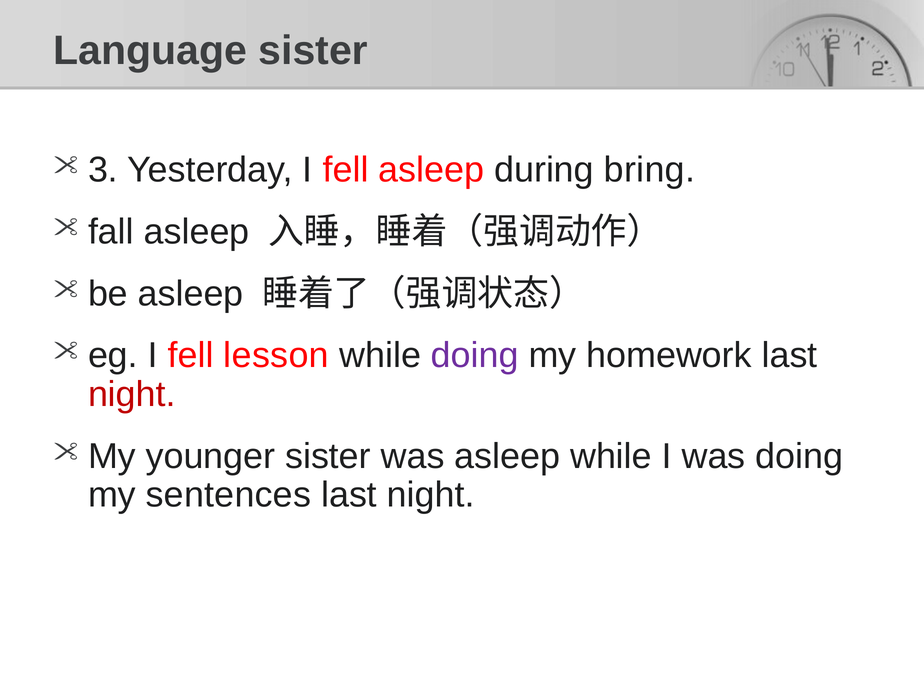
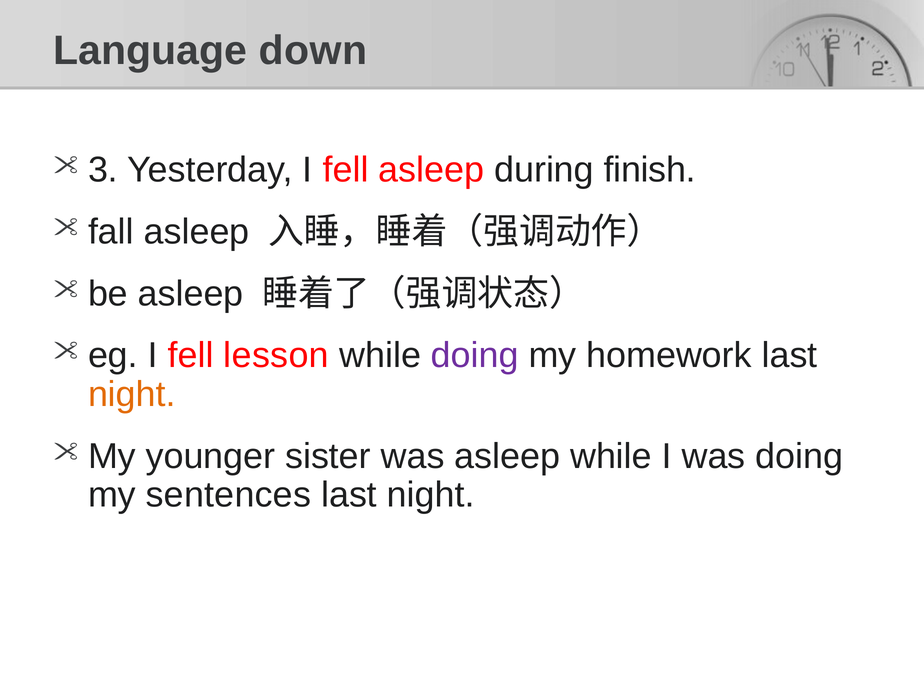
Language sister: sister -> down (313, 51)
bring: bring -> finish (650, 170)
night colour: red -> orange (132, 394)
